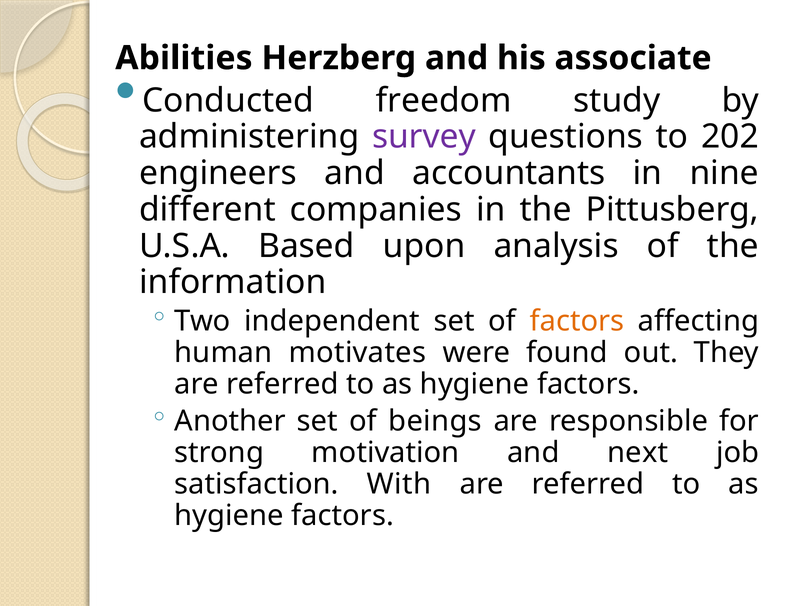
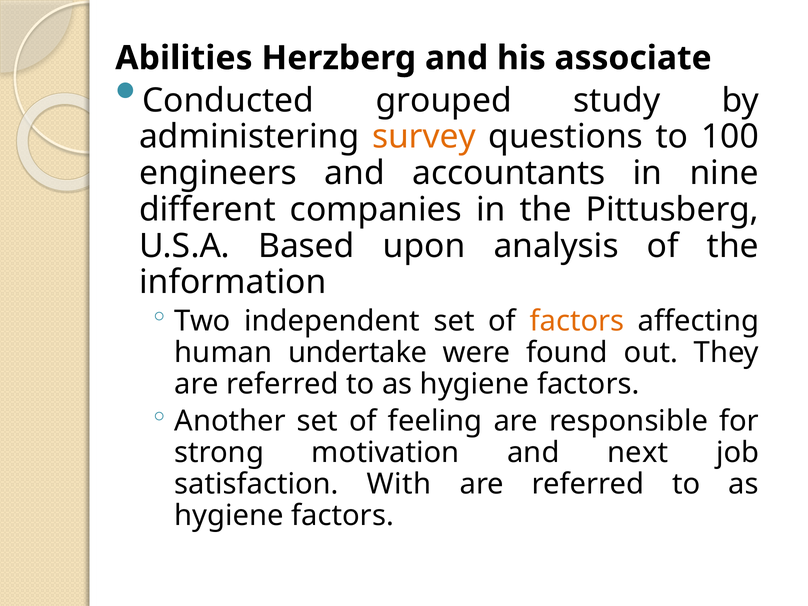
freedom: freedom -> grouped (444, 100)
survey colour: purple -> orange (424, 137)
202: 202 -> 100 (730, 137)
motivates: motivates -> undertake (358, 353)
beings: beings -> feeling (435, 421)
